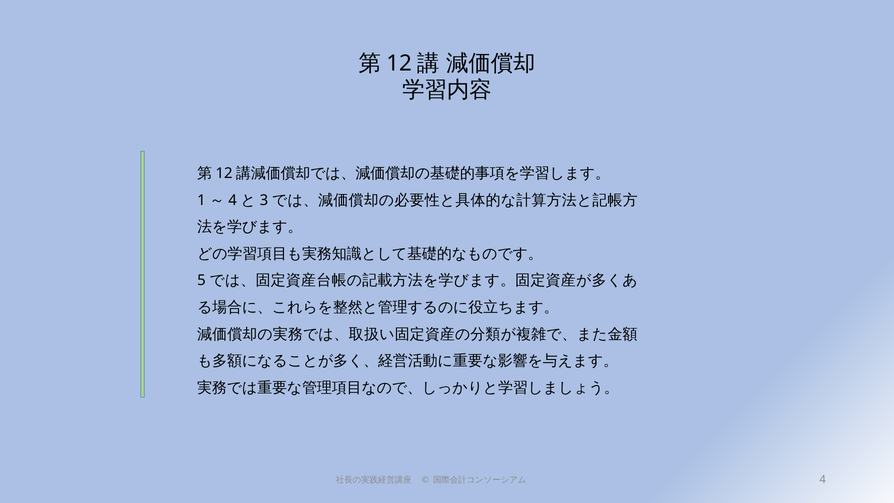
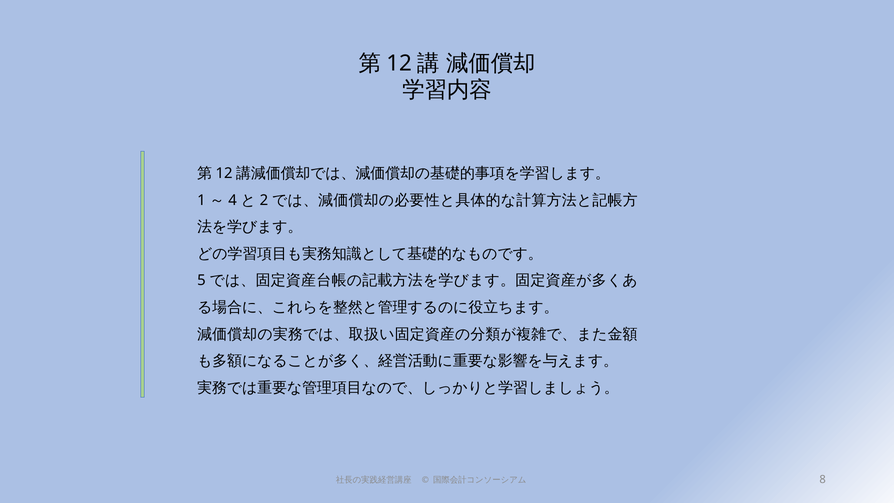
3: 3 -> 2 (264, 200)
4: 4 -> 8 (823, 479)
